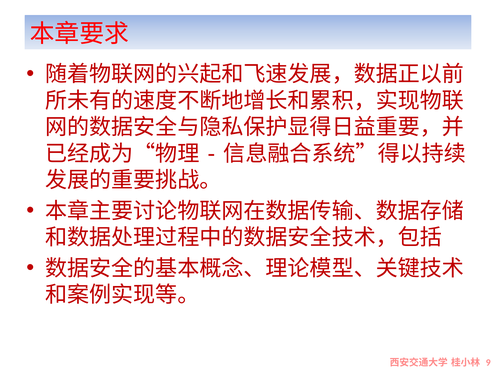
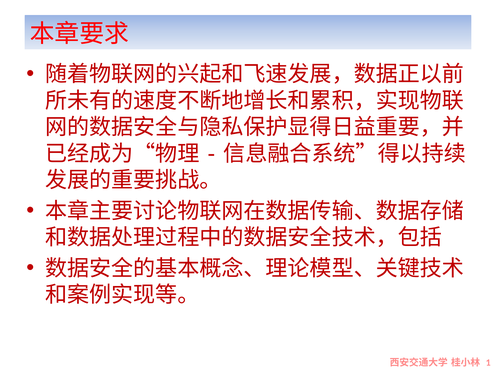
9: 9 -> 1 (488, 363)
